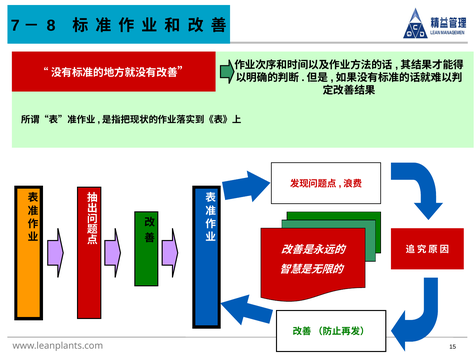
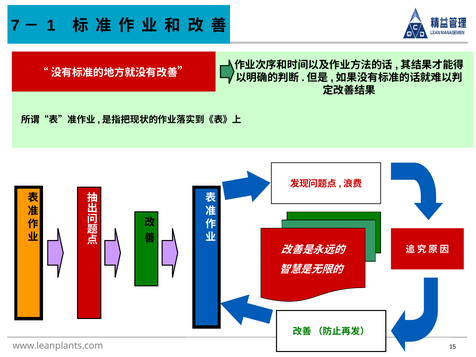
8: 8 -> 1 (51, 25)
